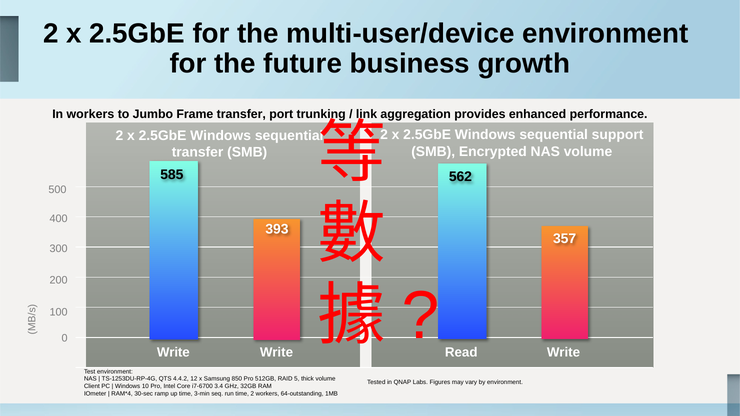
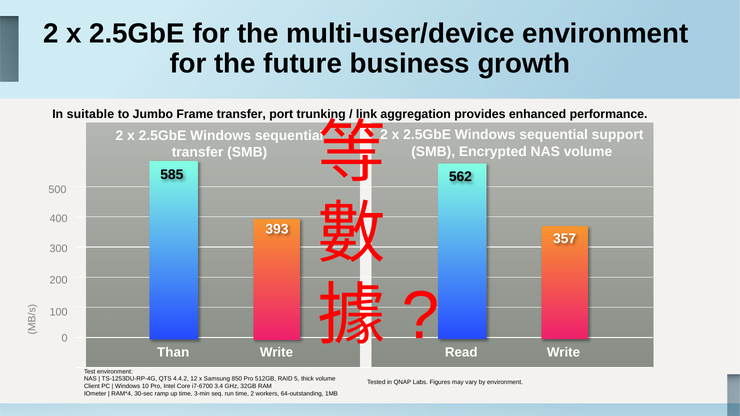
In workers: workers -> suitable (90, 114)
Write: Write -> Than (173, 353)
